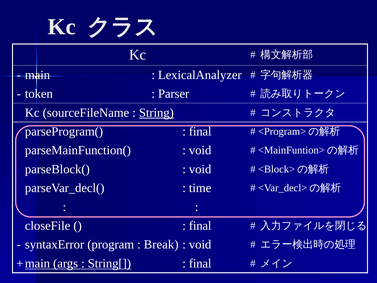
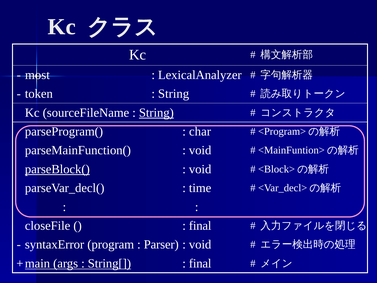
main: main -> most (37, 75)
Parser: Parser -> String (174, 94)
final: final -> char (200, 131)
parseBlock( underline: none -> present (57, 169)
Break: Break -> Parser (161, 244)
